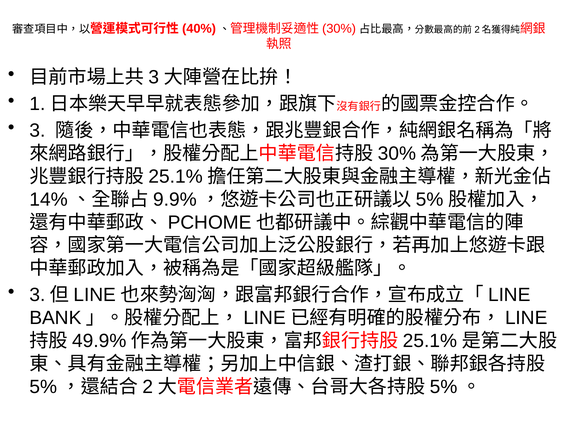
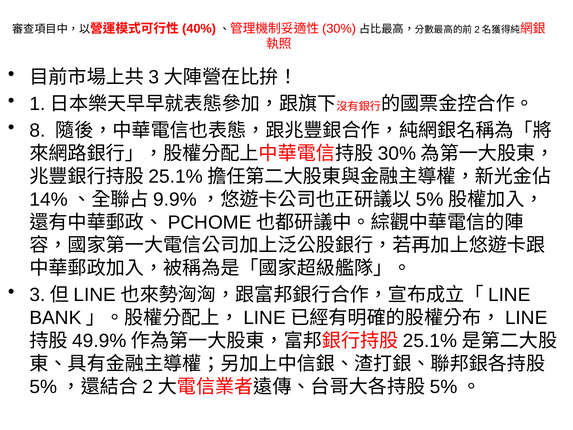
3: 3 -> 8 (37, 131)
